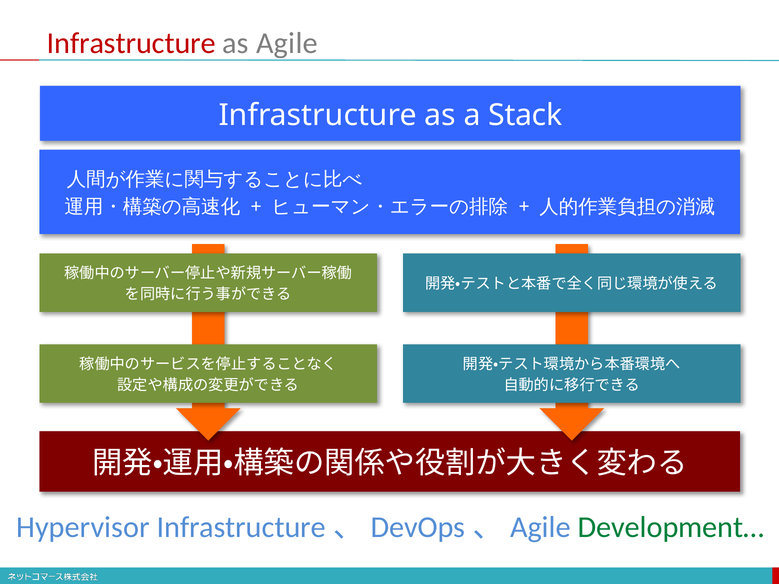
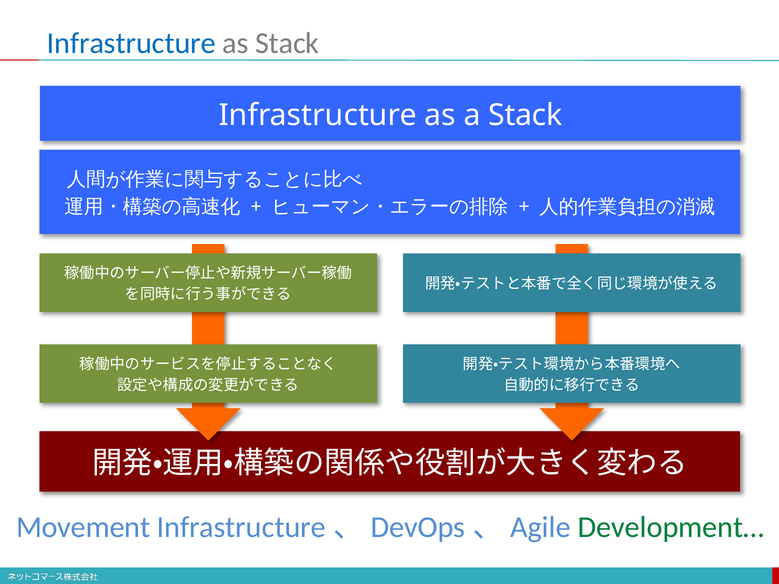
Infrastructure colour: red -> blue (131, 43)
as Agile: Agile -> Stack (287, 43)
Hypervisor: Hypervisor -> Movement (83, 528)
